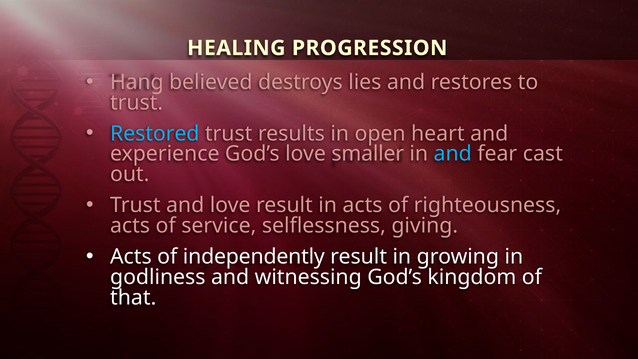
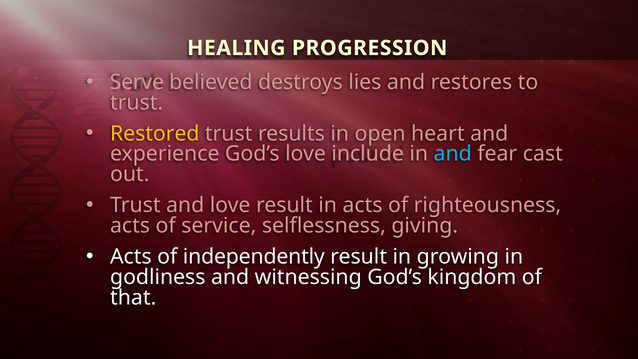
Hang: Hang -> Serve (137, 82)
Restored colour: light blue -> yellow (155, 134)
smaller: smaller -> include (368, 154)
